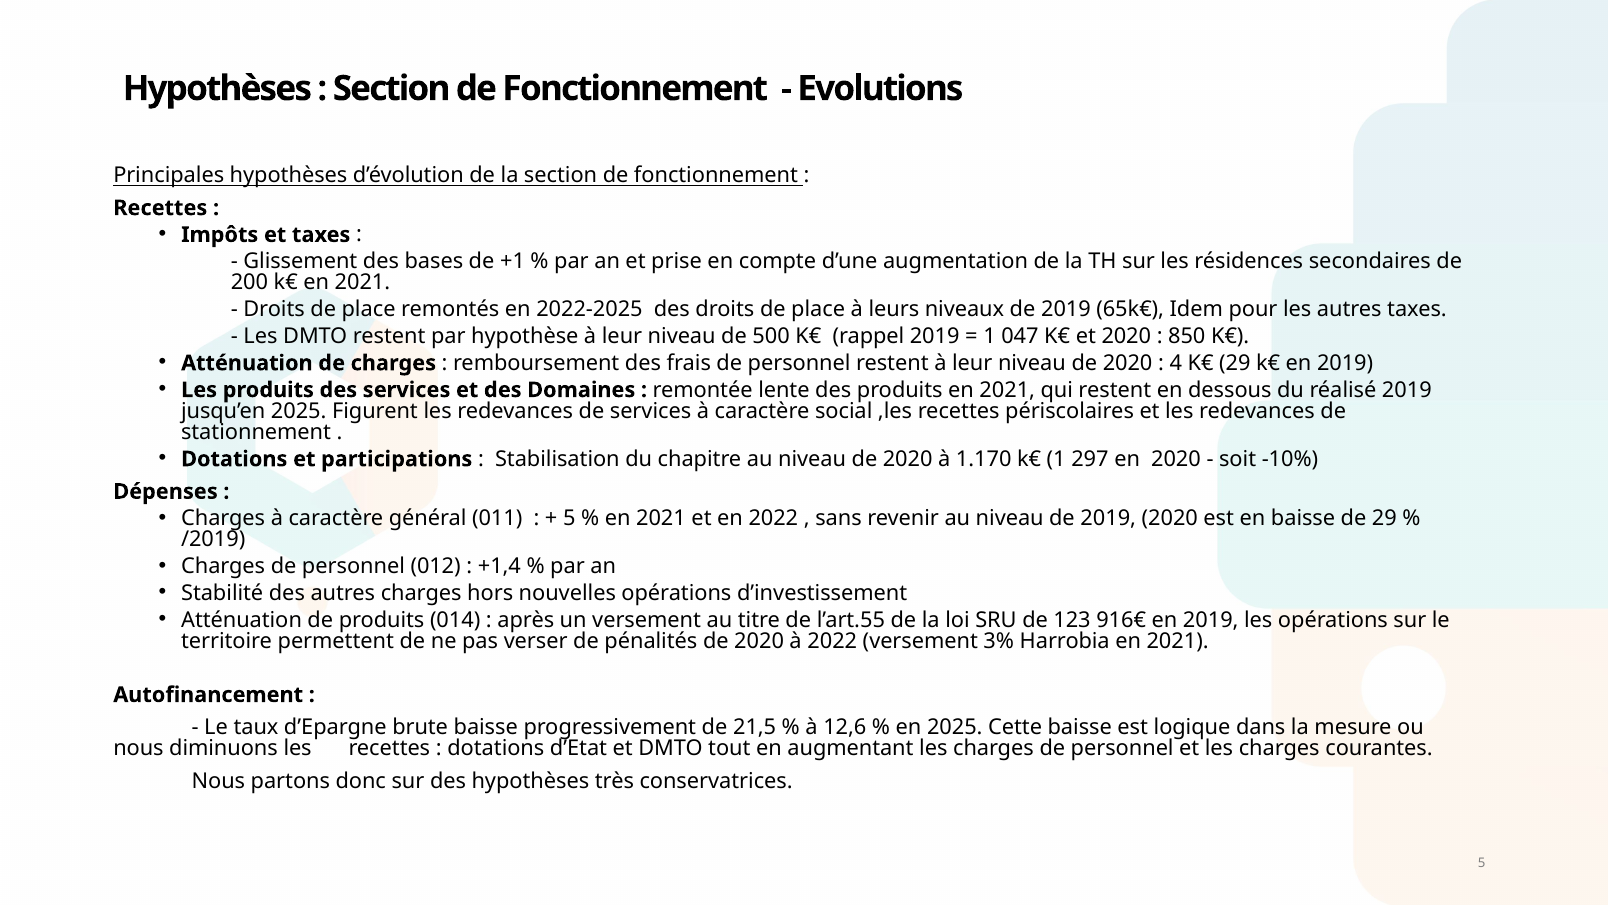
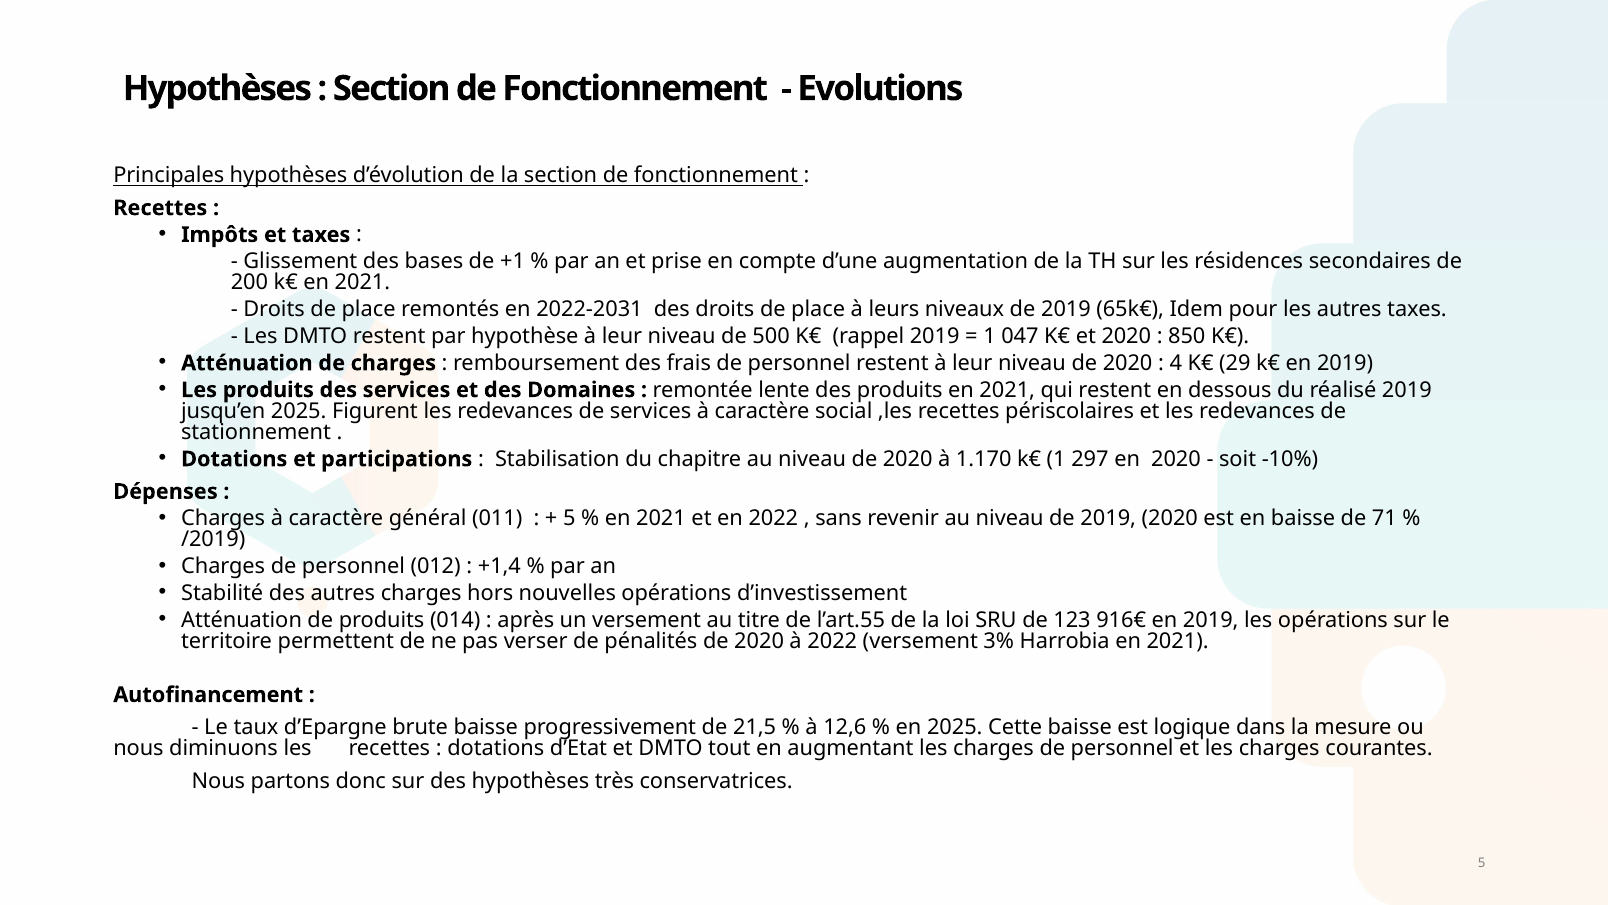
2022-2025: 2022-2025 -> 2022-2031 (589, 309)
de 29: 29 -> 71 (1384, 518)
